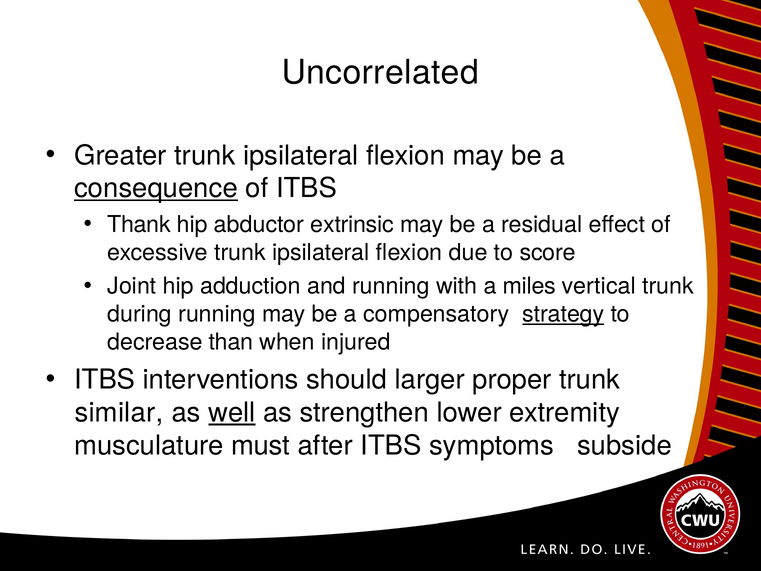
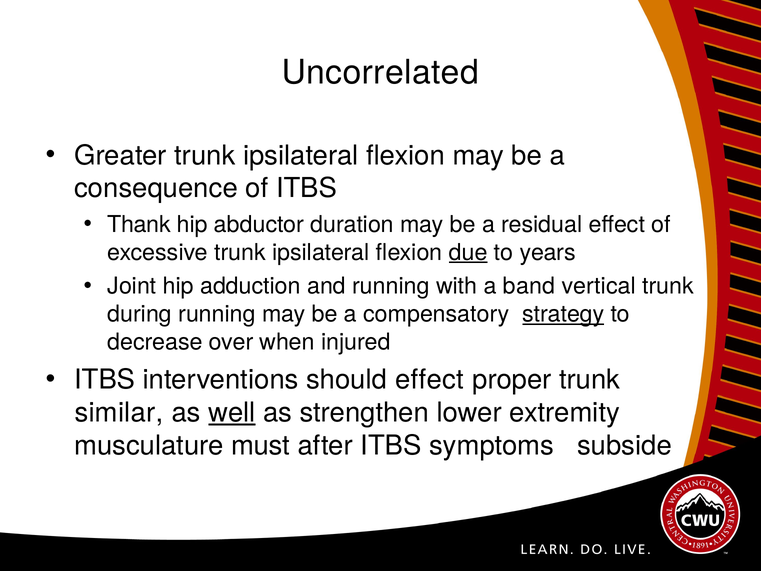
consequence underline: present -> none (156, 188)
extrinsic: extrinsic -> duration (352, 224)
due underline: none -> present (468, 252)
score: score -> years (548, 252)
miles: miles -> band (529, 286)
than: than -> over (231, 342)
should larger: larger -> effect (430, 380)
